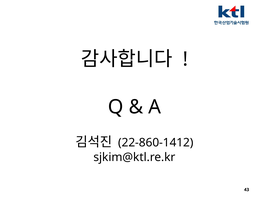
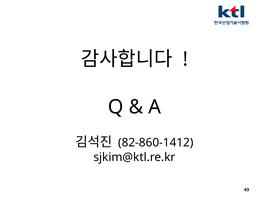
22-860-1412: 22-860-1412 -> 82-860-1412 (156, 143)
